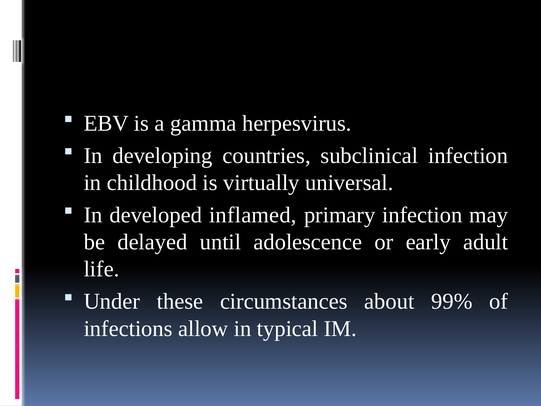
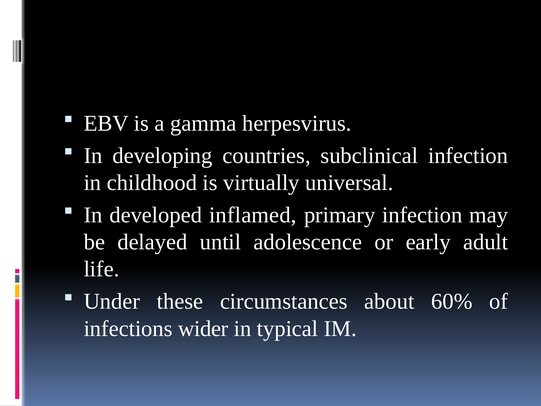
99%: 99% -> 60% (452, 301)
allow: allow -> wider (203, 328)
